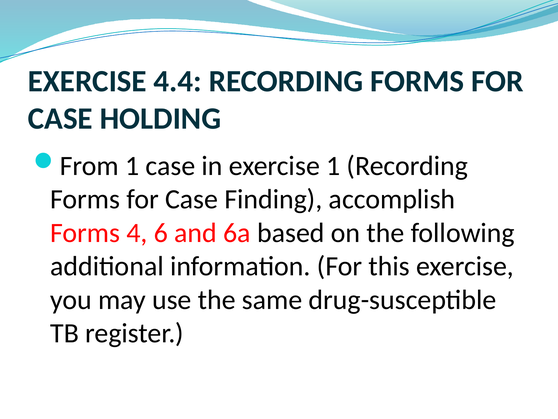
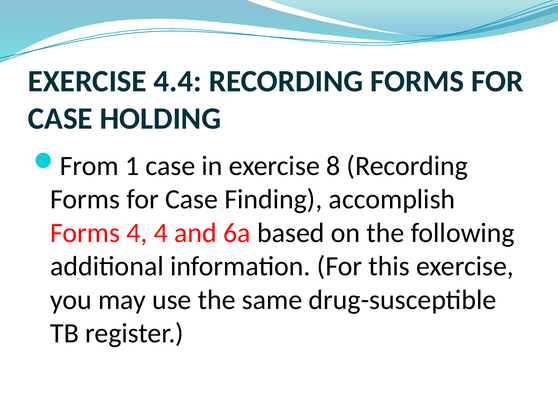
exercise 1: 1 -> 8 (333, 166)
4 6: 6 -> 4 (161, 233)
